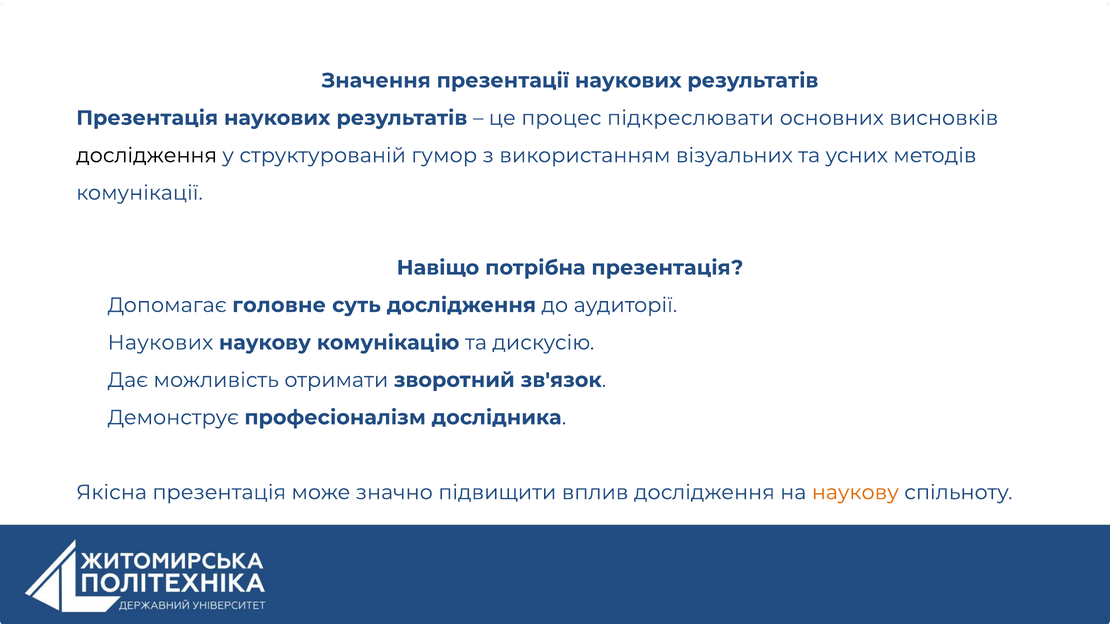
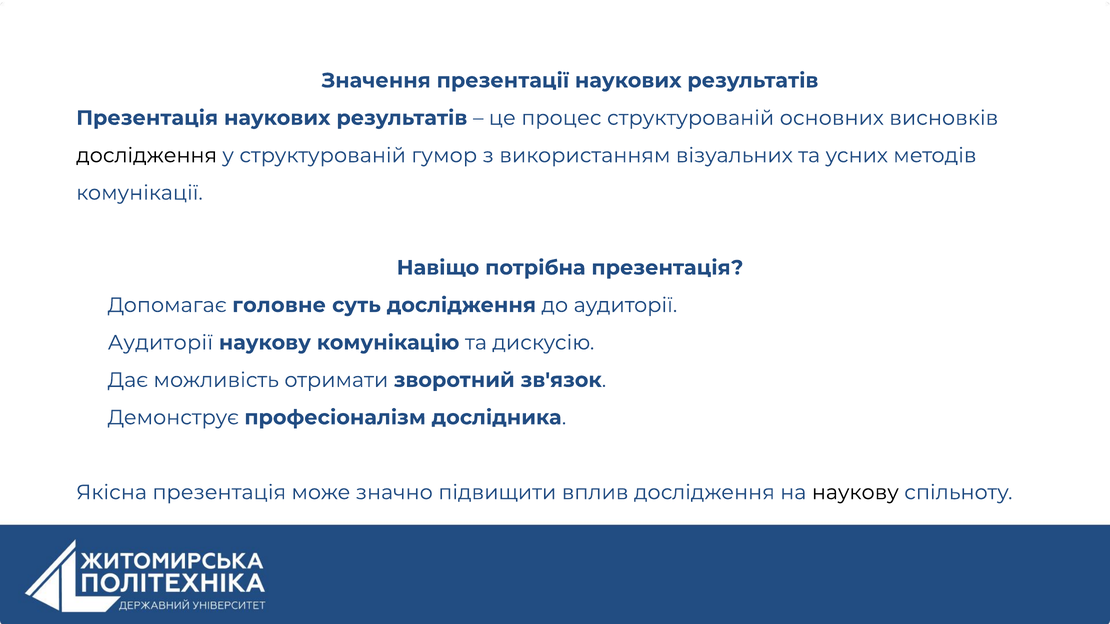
процес підкреслювати: підкреслювати -> структурованій (691, 118)
Наукових: Наукових -> Аудиторії (160, 343)
наукову colour: orange -> black (855, 493)
